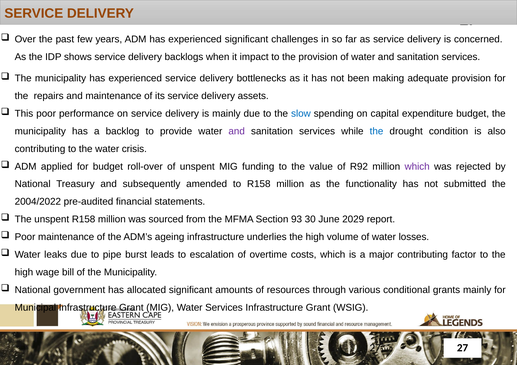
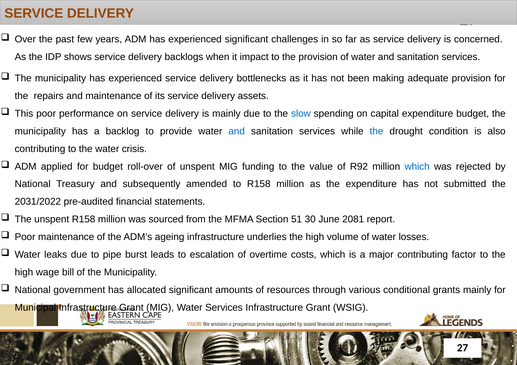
and colour: purple -> blue (237, 131)
which colour: purple -> blue (417, 167)
the functionality: functionality -> expenditure (371, 184)
2004/2022: 2004/2022 -> 2031/2022 (38, 202)
93: 93 -> 51 (297, 220)
2029: 2029 -> 2081 (353, 220)
